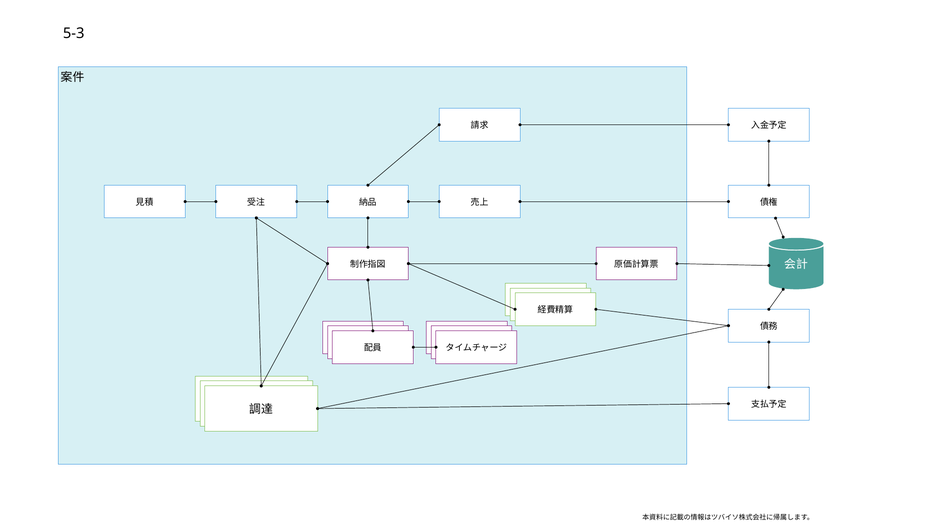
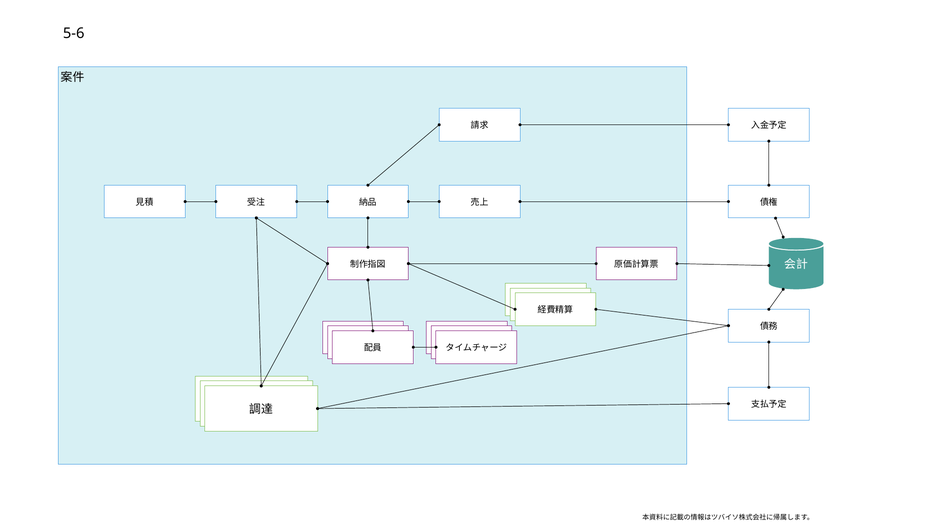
5-3: 5-3 -> 5-6 (74, 33)
